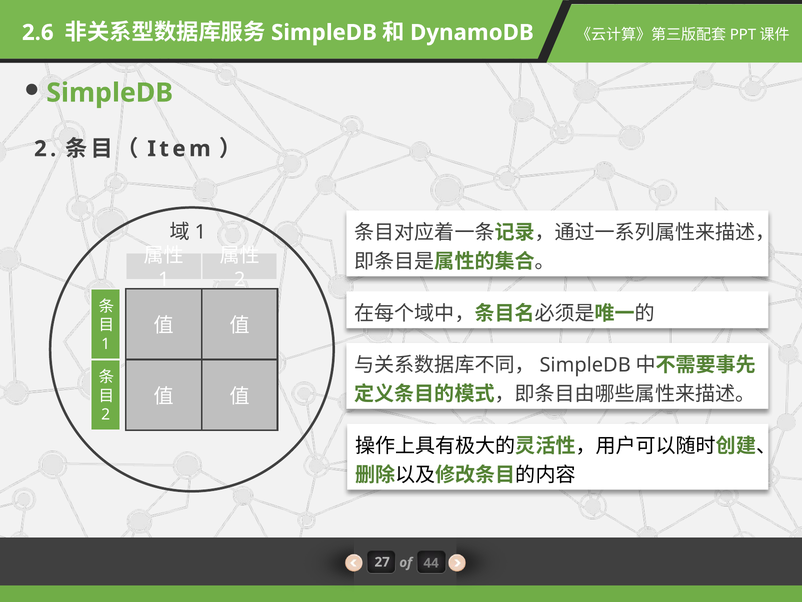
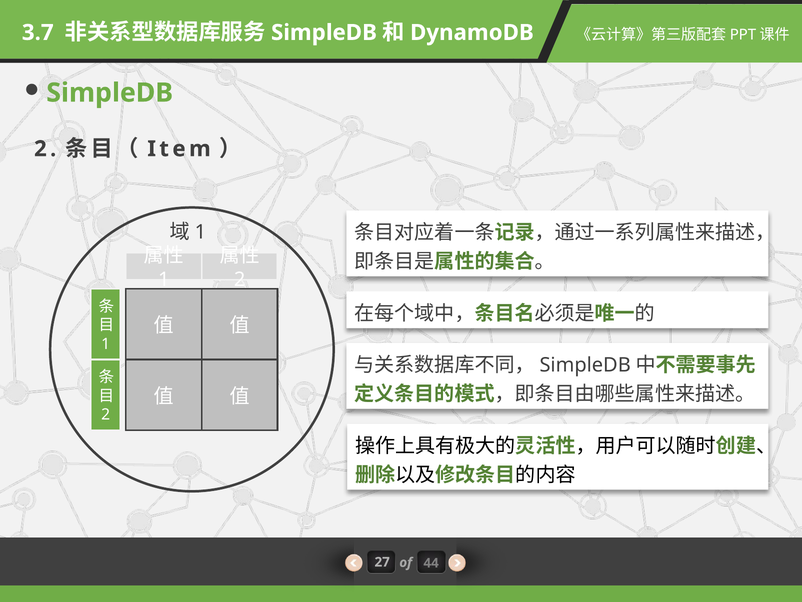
2.6: 2.6 -> 3.7 (38, 33)
